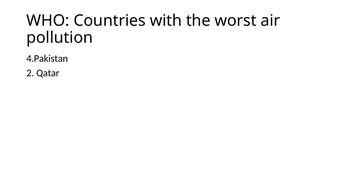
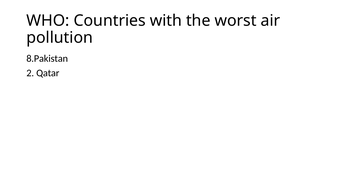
4.Pakistan: 4.Pakistan -> 8.Pakistan (47, 58)
